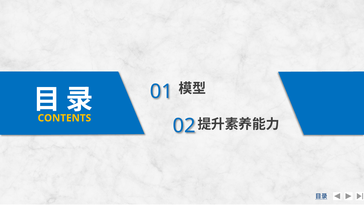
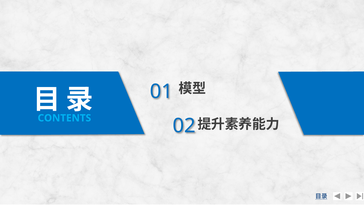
CONTENTS colour: yellow -> light blue (64, 118)
